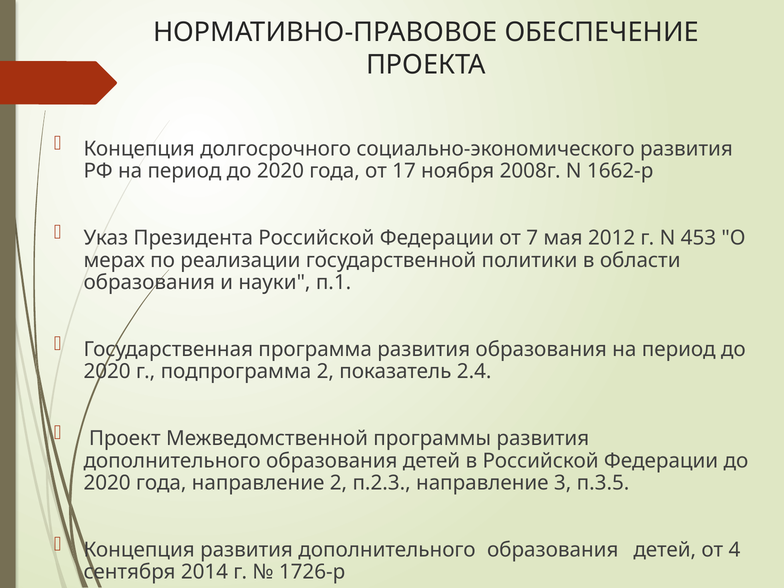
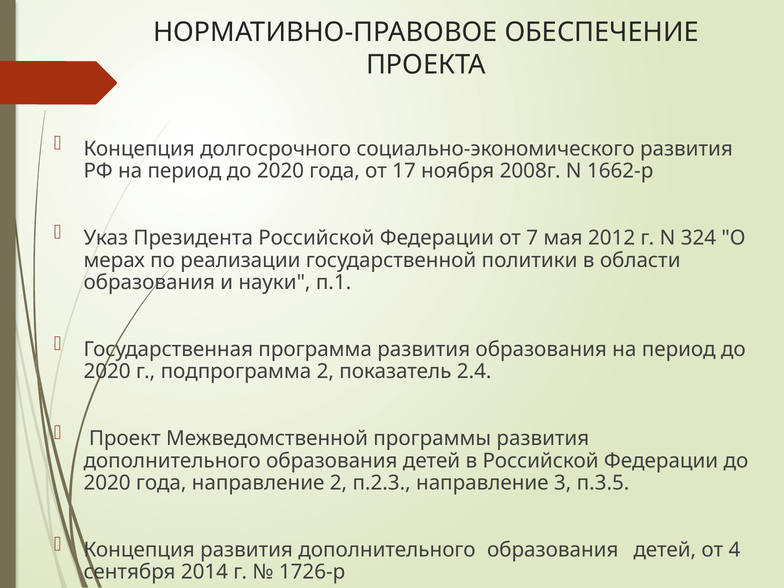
453: 453 -> 324 (698, 238)
